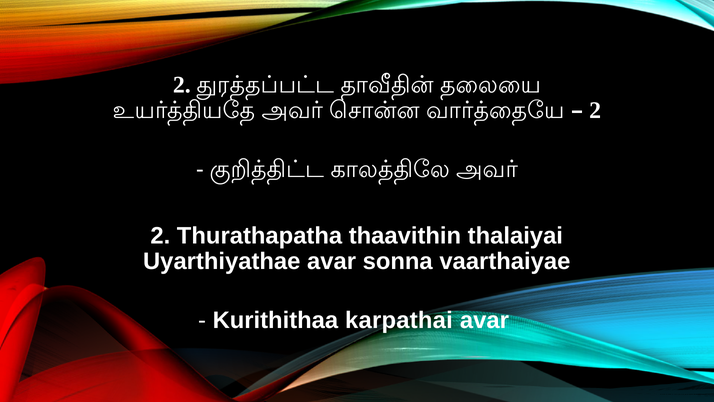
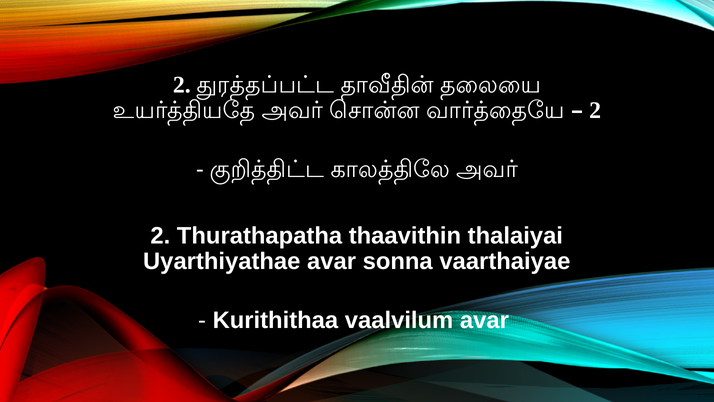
karpathai: karpathai -> vaalvilum (399, 320)
